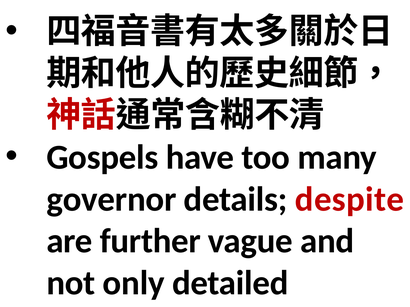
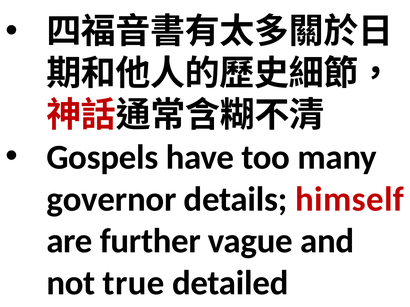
despite: despite -> himself (350, 200)
only: only -> true (134, 283)
